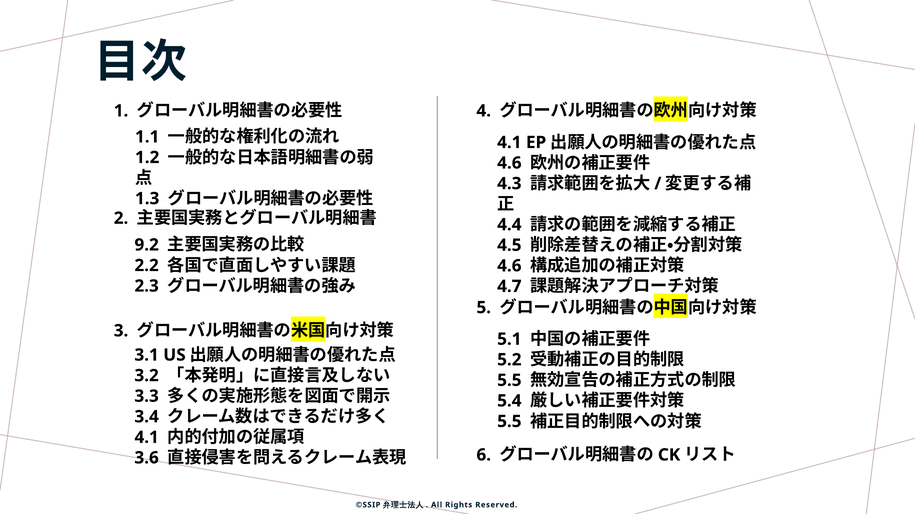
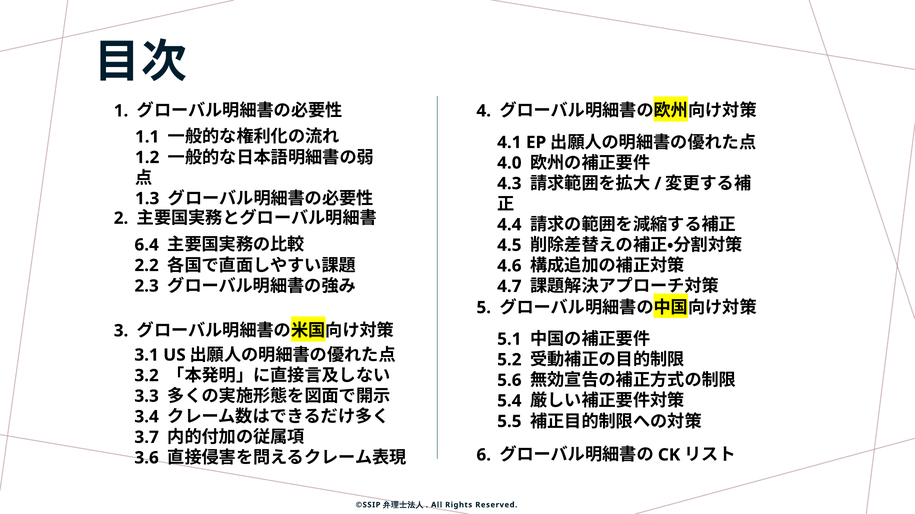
4.6: 4.6 -> 4.0 (509, 163)
9.2: 9.2 -> 6.4 (147, 245)
5.5: 5.5 -> 5.6 (509, 381)
4.1: 4.1 -> 3.7 (147, 438)
